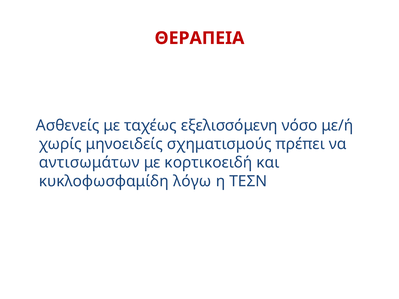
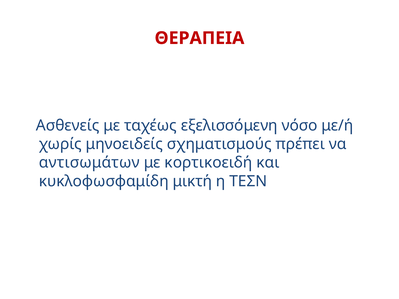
λόγω: λόγω -> μικτή (192, 181)
